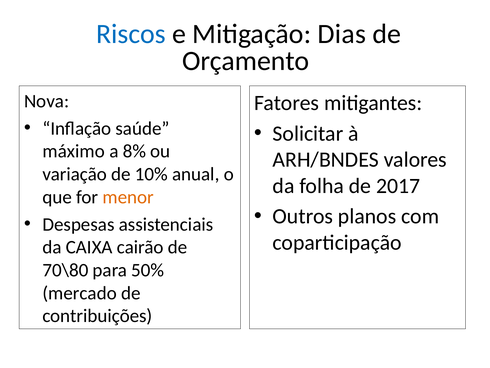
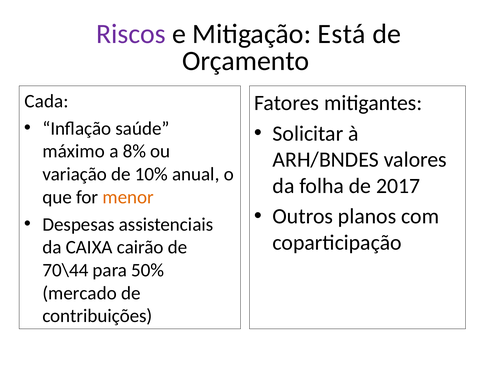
Riscos colour: blue -> purple (131, 34)
Dias: Dias -> Está (342, 34)
Nova: Nova -> Cada (46, 101)
70\80: 70\80 -> 70\44 (65, 270)
